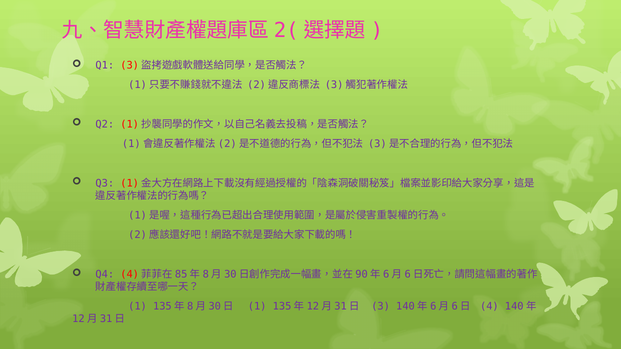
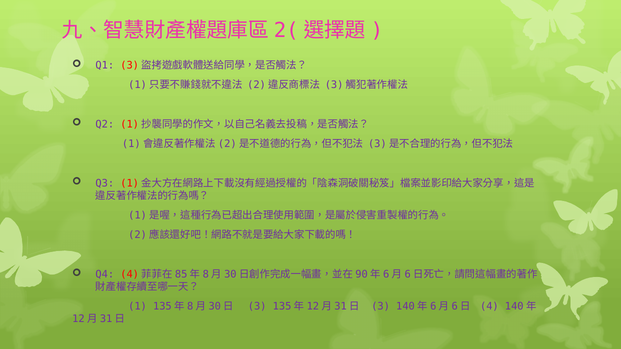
1: 1 -> 3 (257, 307)
